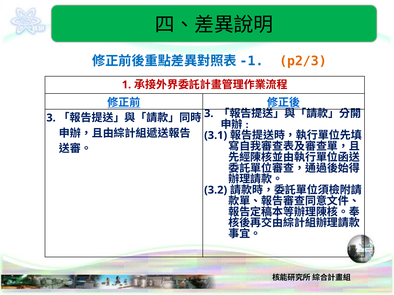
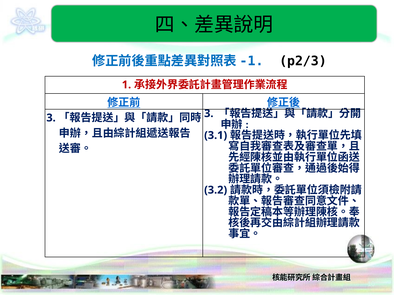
p2/3 colour: orange -> black (303, 61)
